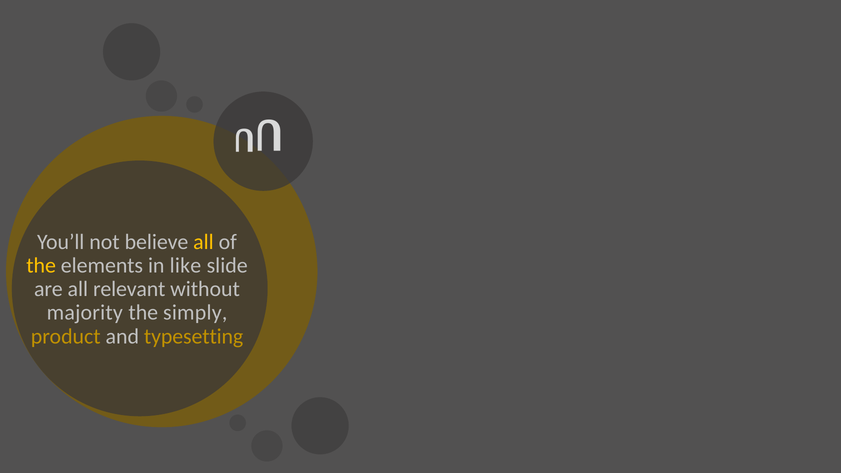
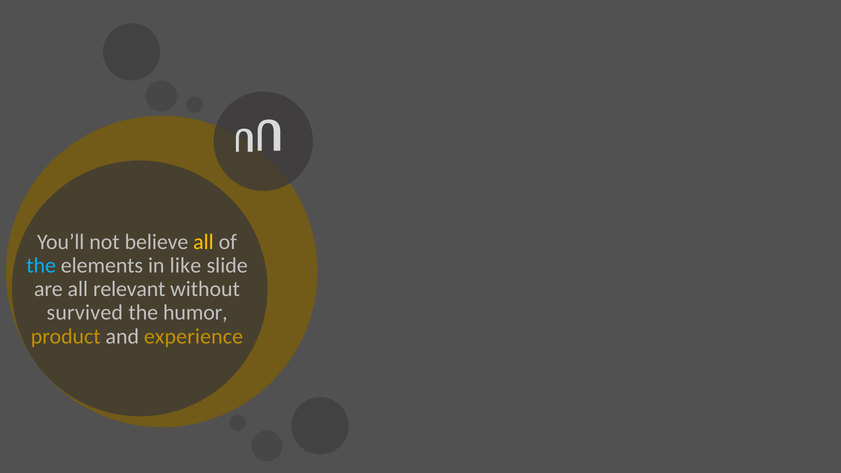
the colour: yellow -> light blue (41, 265)
majority: majority -> survived (85, 313)
simply: simply -> humor (195, 313)
typesetting: typesetting -> experience (194, 336)
